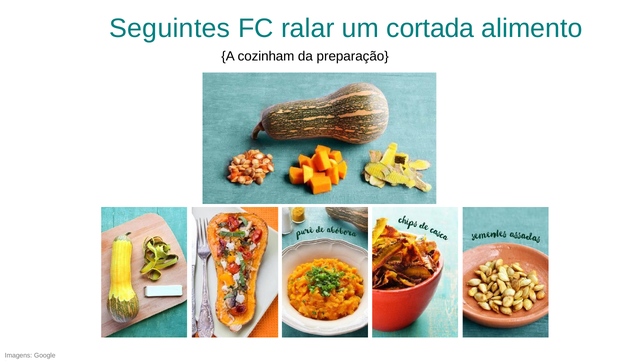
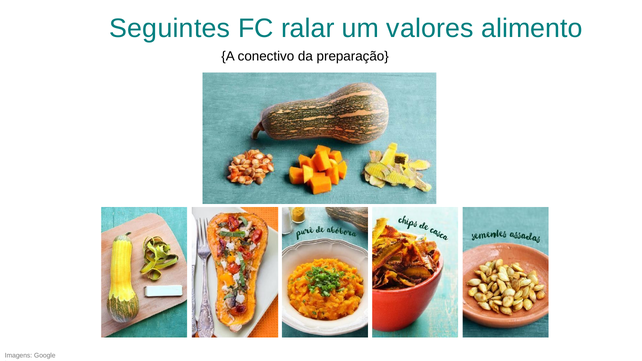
cortada: cortada -> valores (430, 28)
cozinham: cozinham -> conectivo (266, 56)
